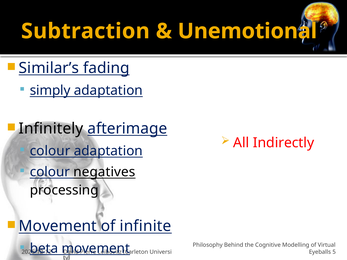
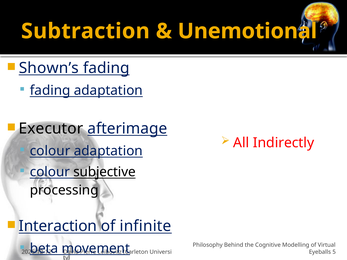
Similar’s: Similar’s -> Shown’s (49, 68)
simply: simply -> fading (50, 90)
Infinitely: Infinitely -> Executor (51, 129)
negatives: negatives -> subjective (104, 172)
Movement: Movement -> Interaction (58, 226)
